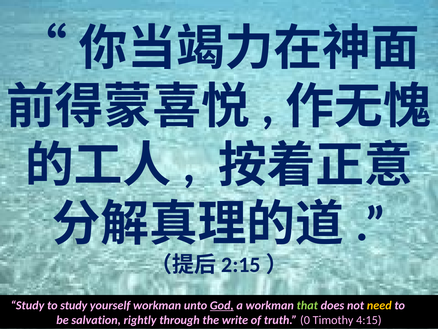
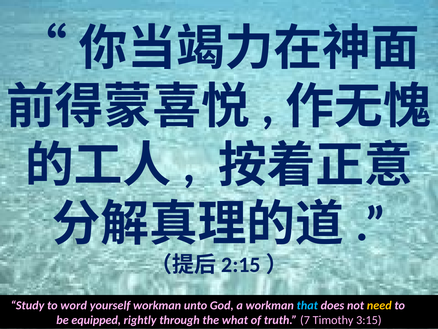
to study: study -> word (74, 305)
God underline: present -> none (222, 305)
that colour: light green -> light blue (307, 305)
salvation: salvation -> equipped (96, 319)
write: write -> what (235, 319)
0: 0 -> 7 (305, 319)
4:15: 4:15 -> 3:15 (369, 319)
